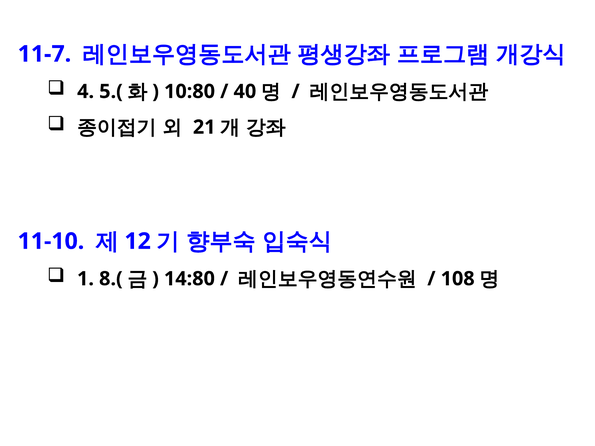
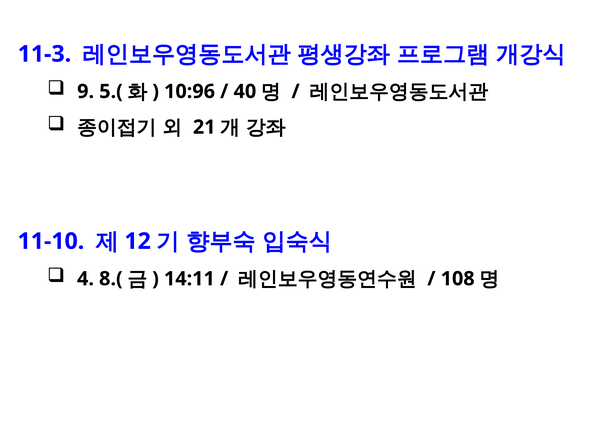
11-7: 11-7 -> 11-3 (44, 54)
4: 4 -> 9 (86, 92)
10:80: 10:80 -> 10:96 (190, 92)
1: 1 -> 4 (85, 279)
14:80: 14:80 -> 14:11 (189, 279)
